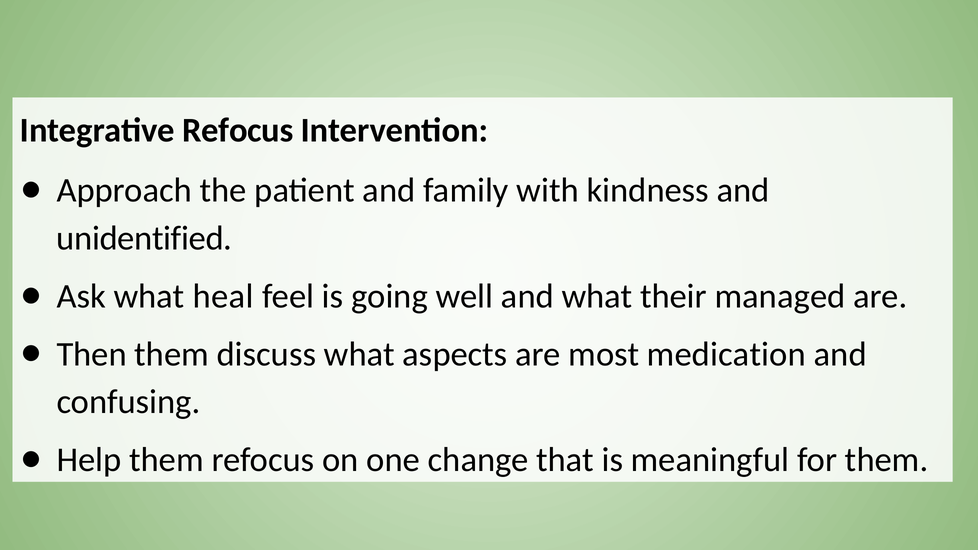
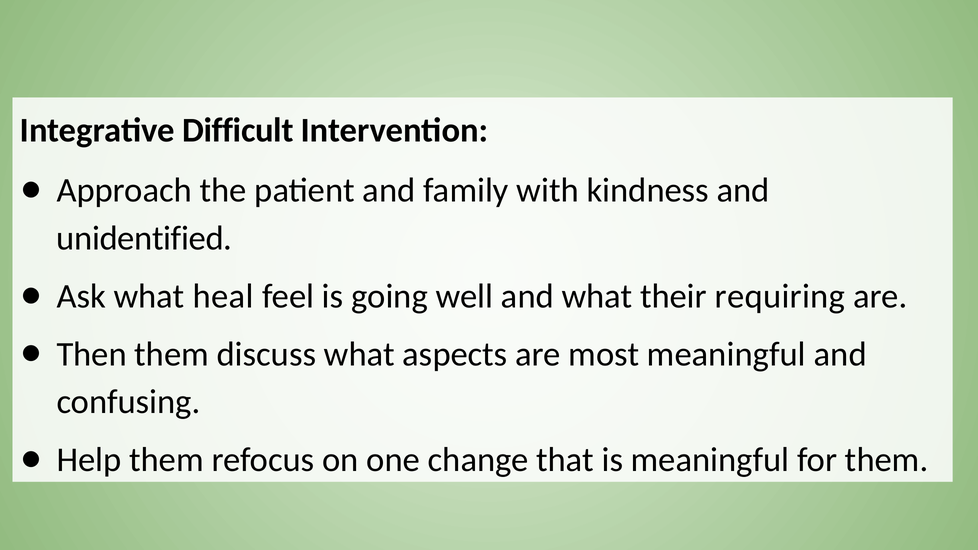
Integrative Refocus: Refocus -> Difficult (238, 131)
managed: managed -> requiring (780, 296)
most medication: medication -> meaningful (726, 354)
